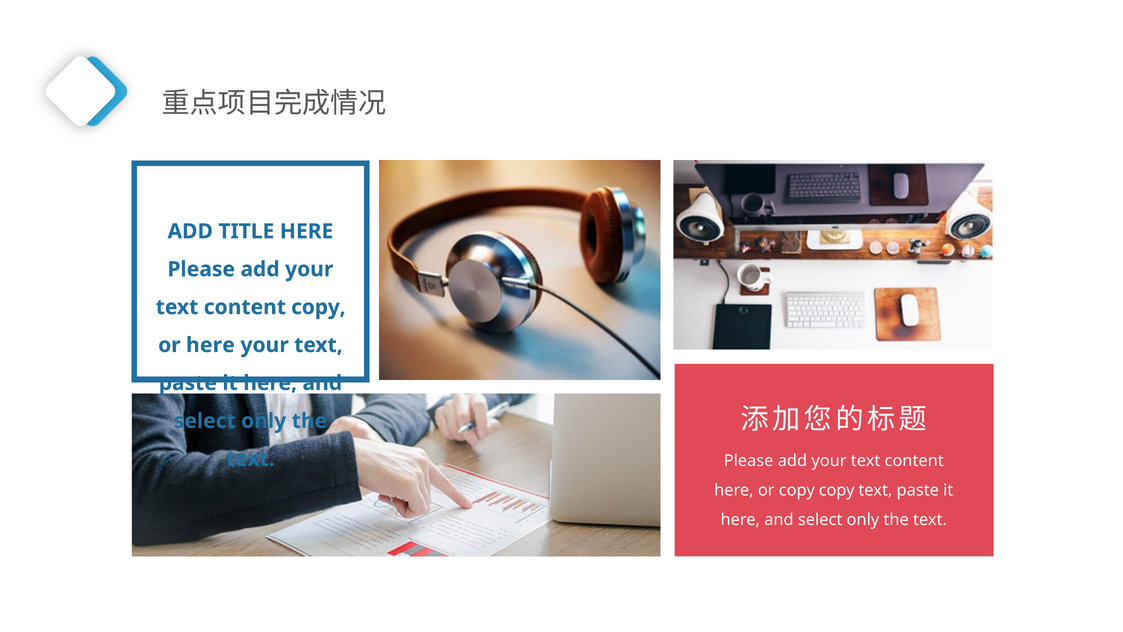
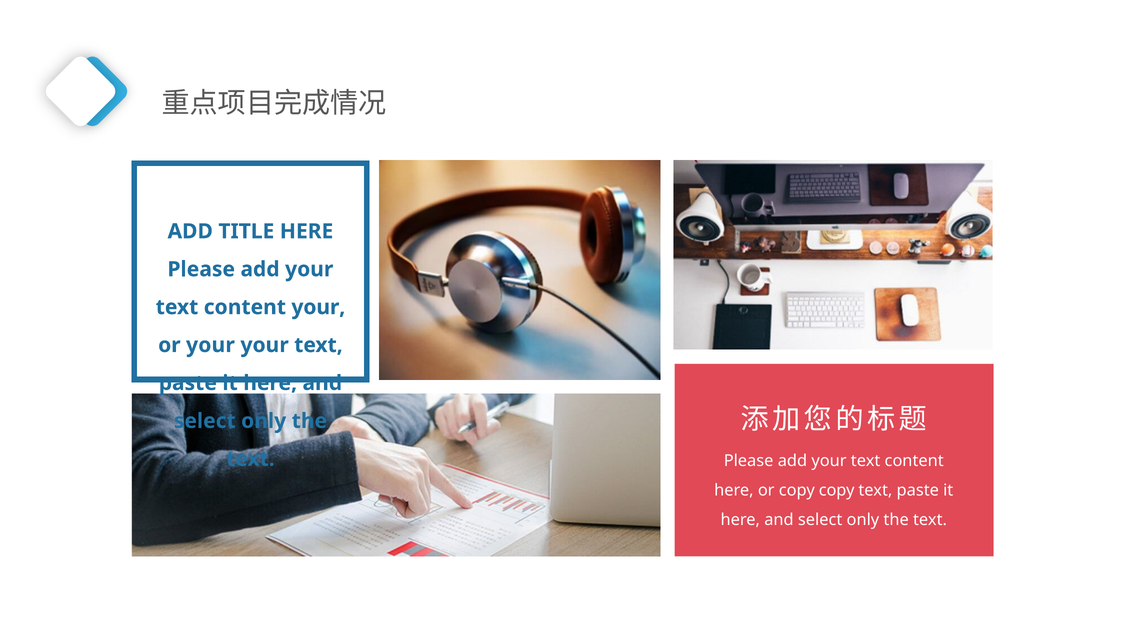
content copy: copy -> your (318, 307)
or here: here -> your (210, 345)
